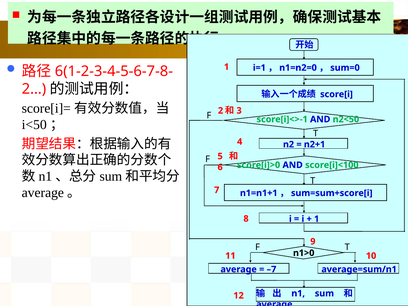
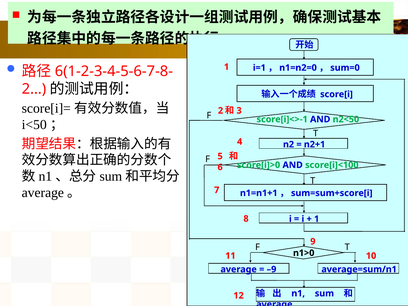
–7: –7 -> –9 (271, 269)
